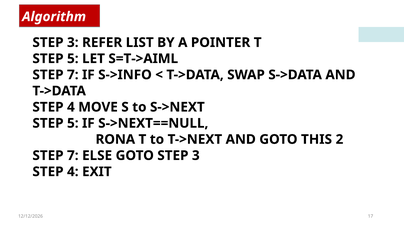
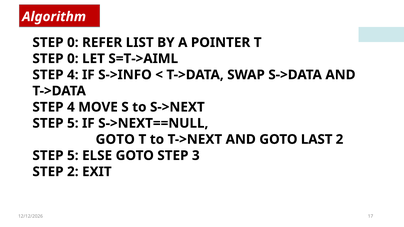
3: 3 -> 0 (73, 43)
5: 5 -> 0 (73, 59)
7: 7 -> 4 (73, 75)
RONA: RONA -> GOTO (115, 140)
THIS: THIS -> LAST (317, 140)
7: 7 -> 5 (73, 156)
4: 4 -> 2 (73, 172)
